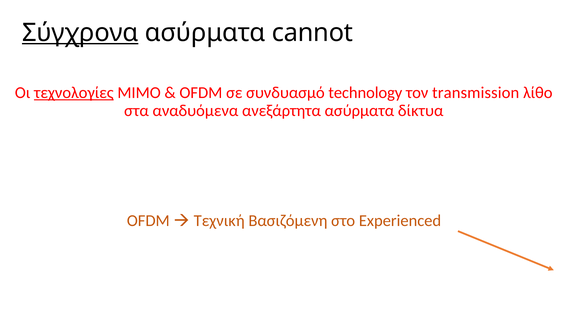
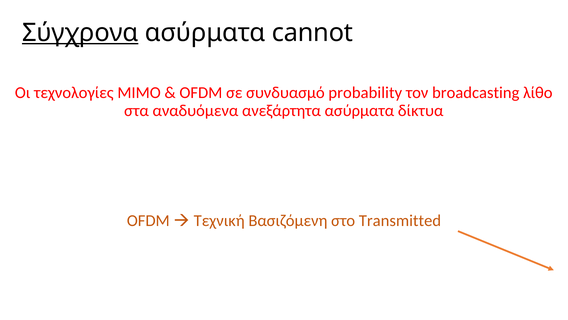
τεχνολογίες underline: present -> none (74, 93)
technology: technology -> probability (365, 93)
transmission: transmission -> broadcasting (476, 93)
Experienced: Experienced -> Transmitted (400, 220)
